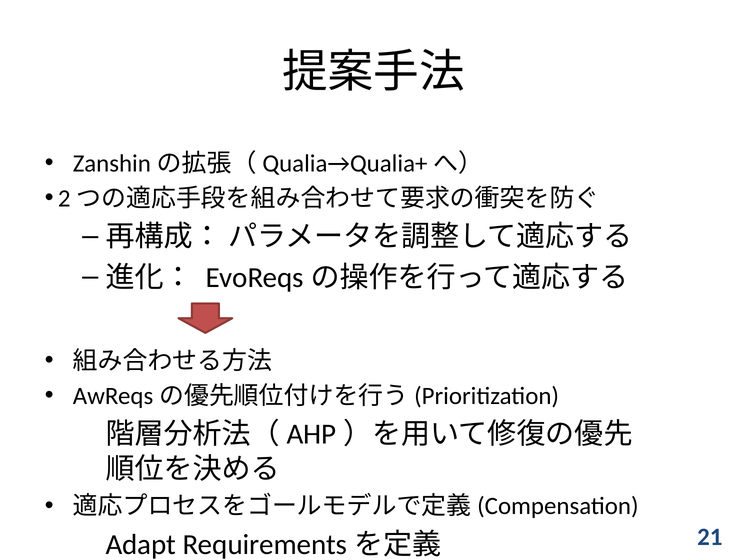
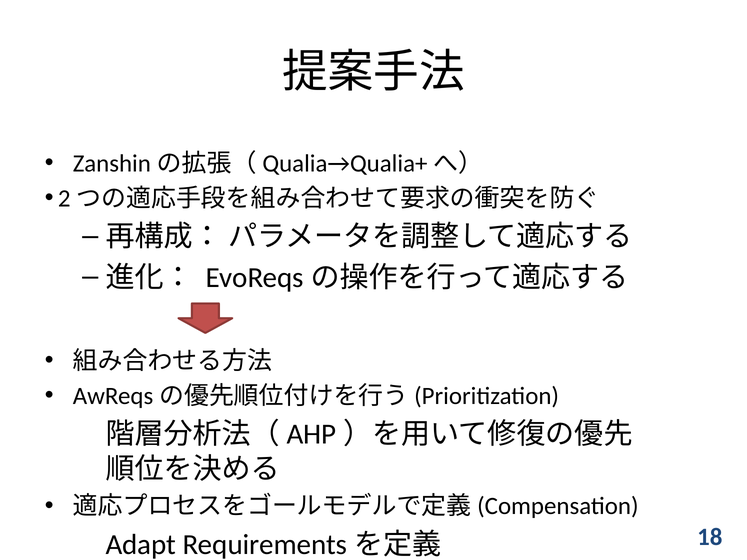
21: 21 -> 18 (710, 537)
